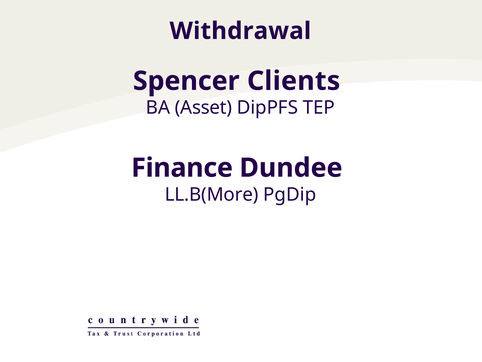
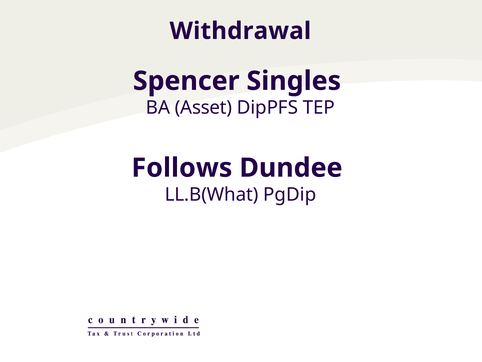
Clients: Clients -> Singles (294, 81)
Finance: Finance -> Follows (182, 168)
LL.B(More: LL.B(More -> LL.B(What (212, 194)
